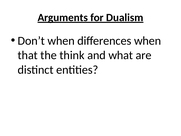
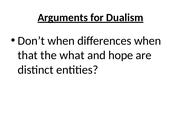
think: think -> what (72, 55)
what: what -> hope (121, 55)
